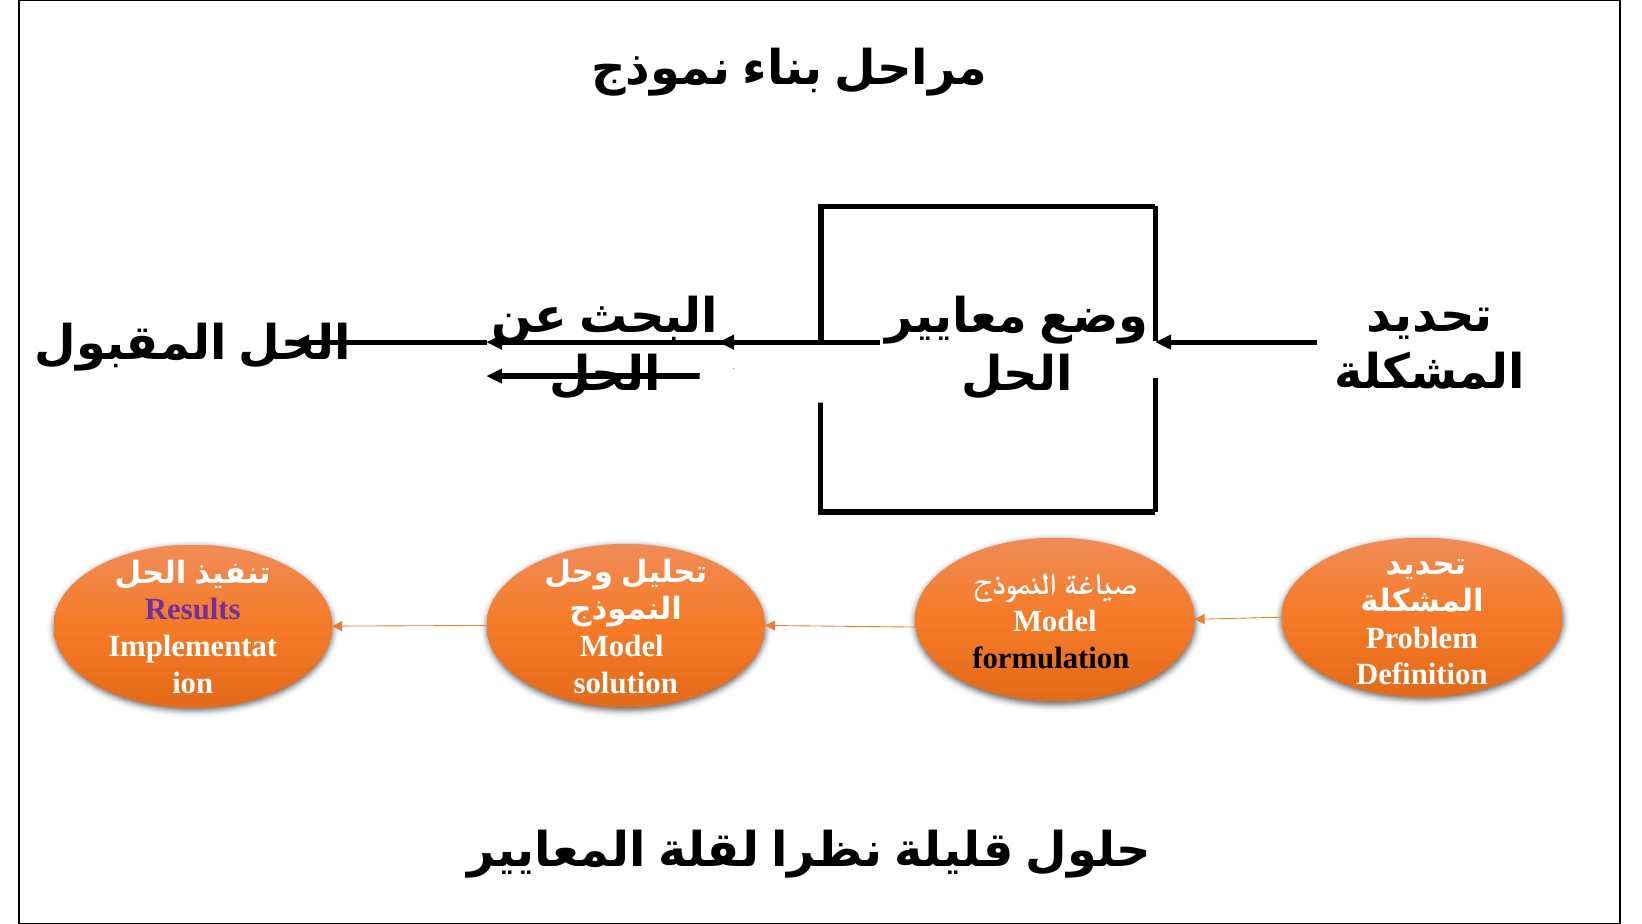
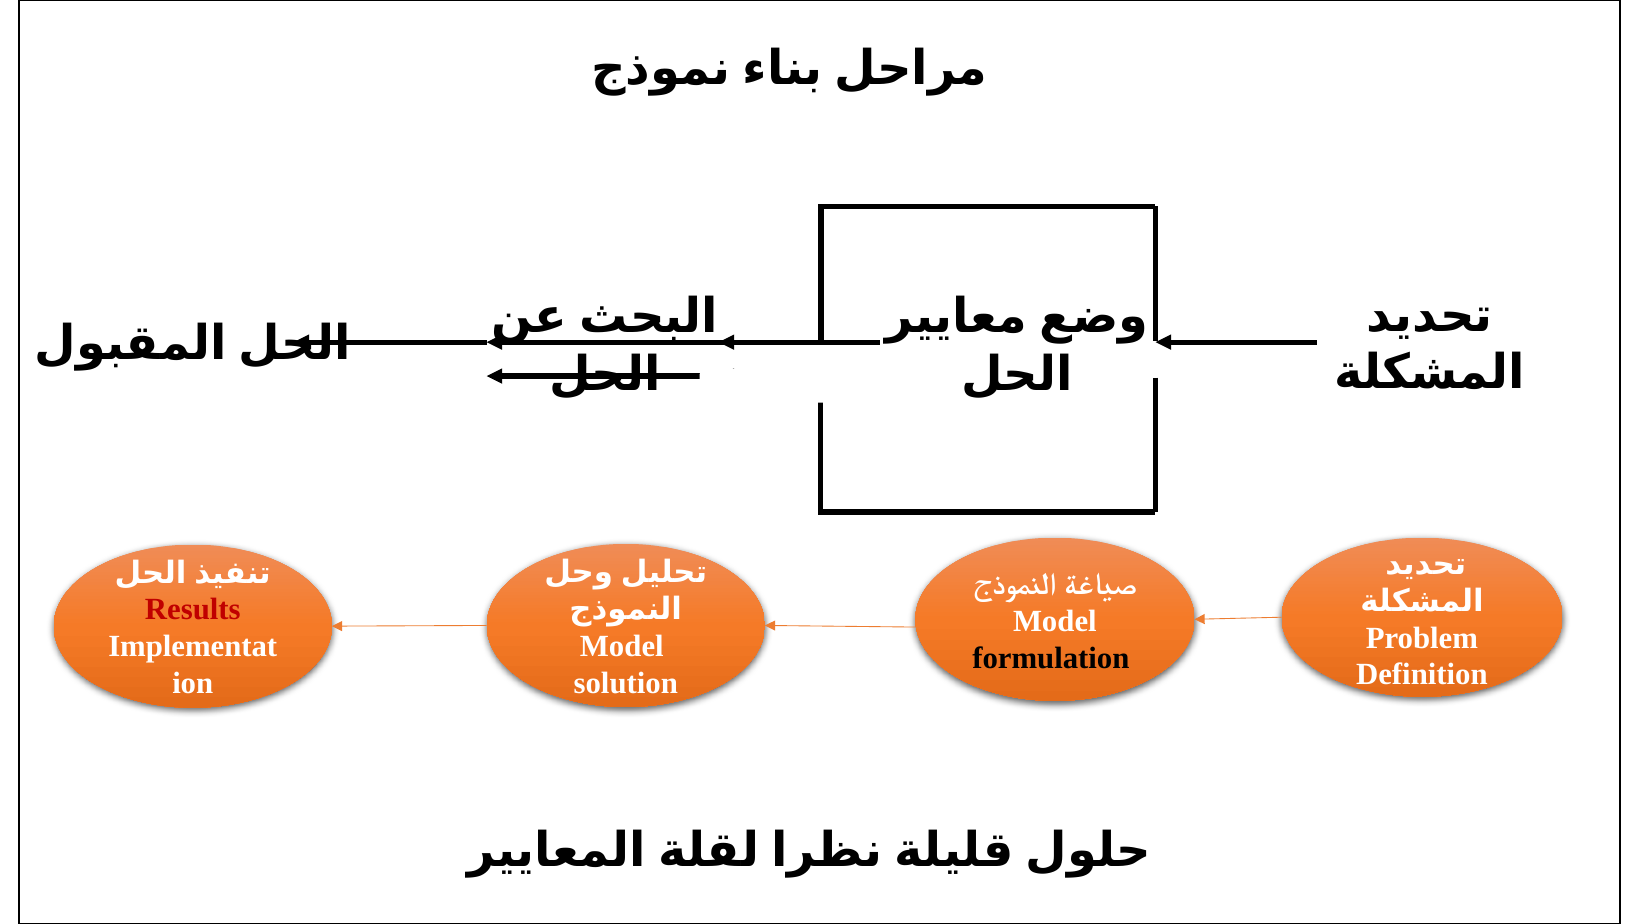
Results colour: purple -> red (193, 610)
